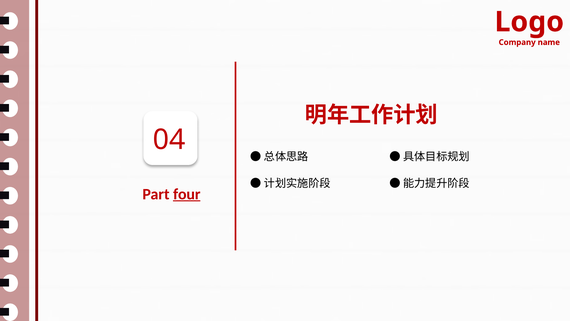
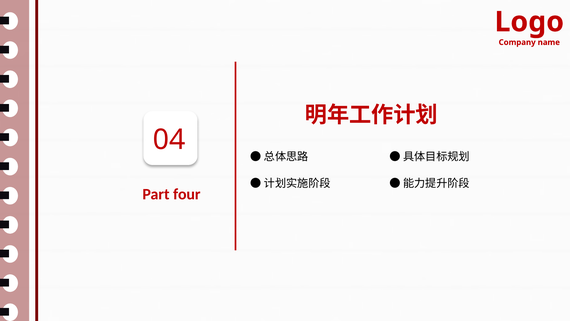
four underline: present -> none (187, 194)
